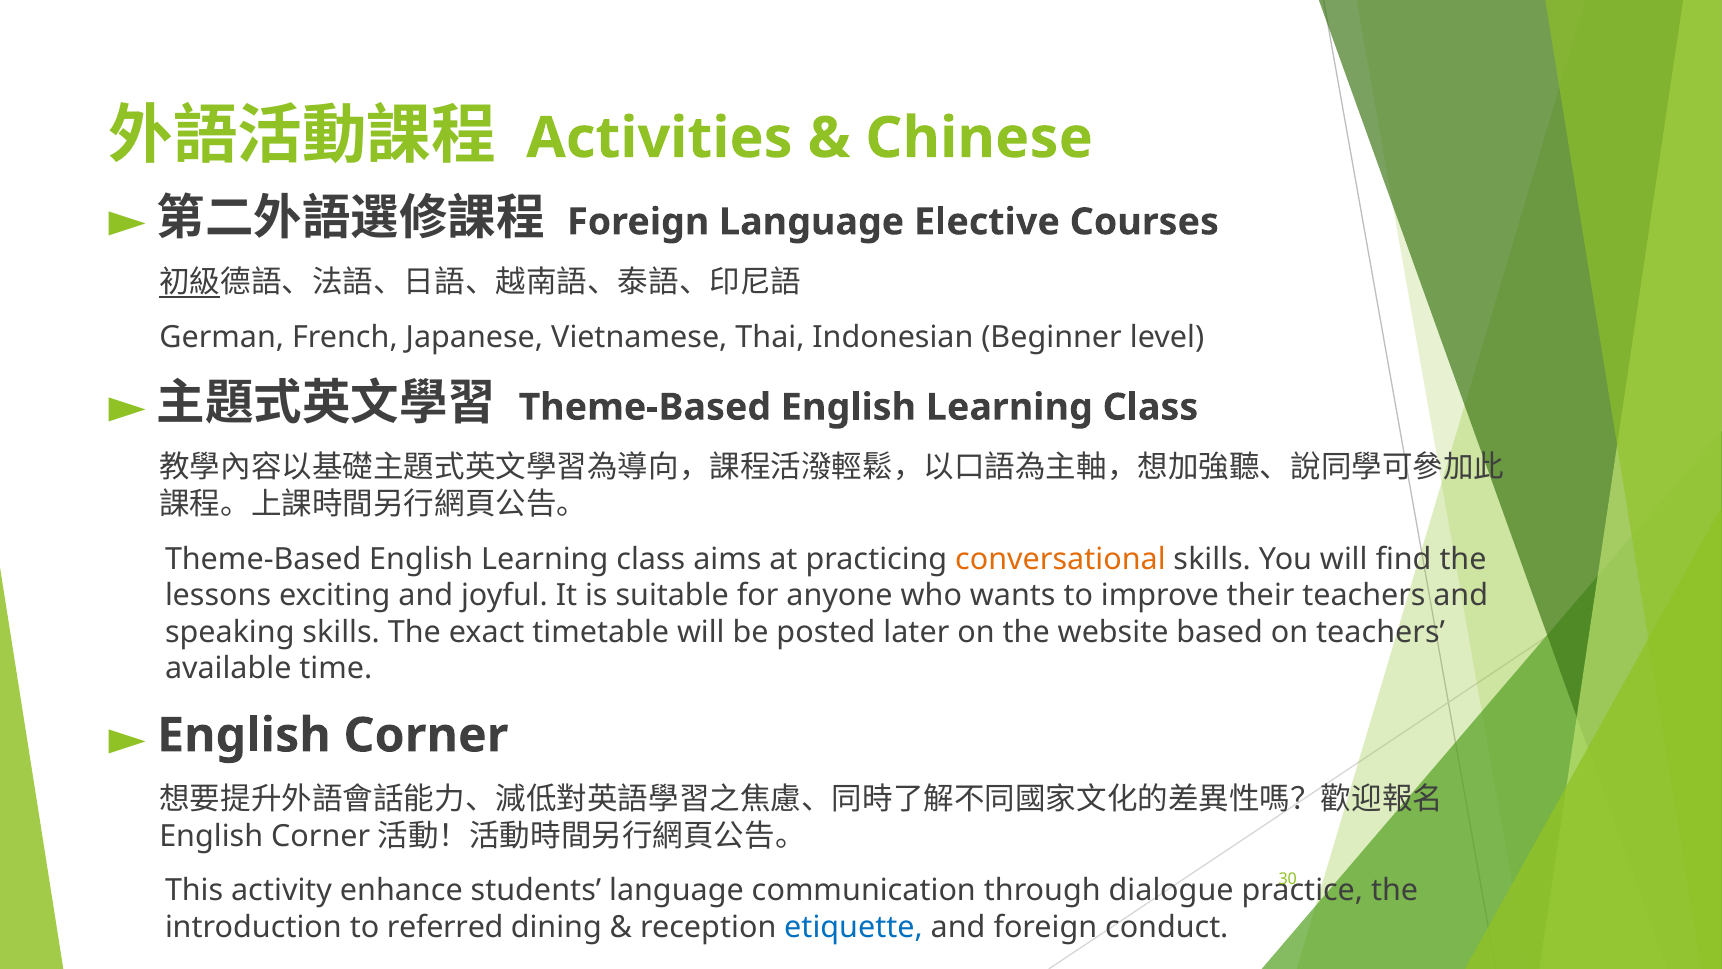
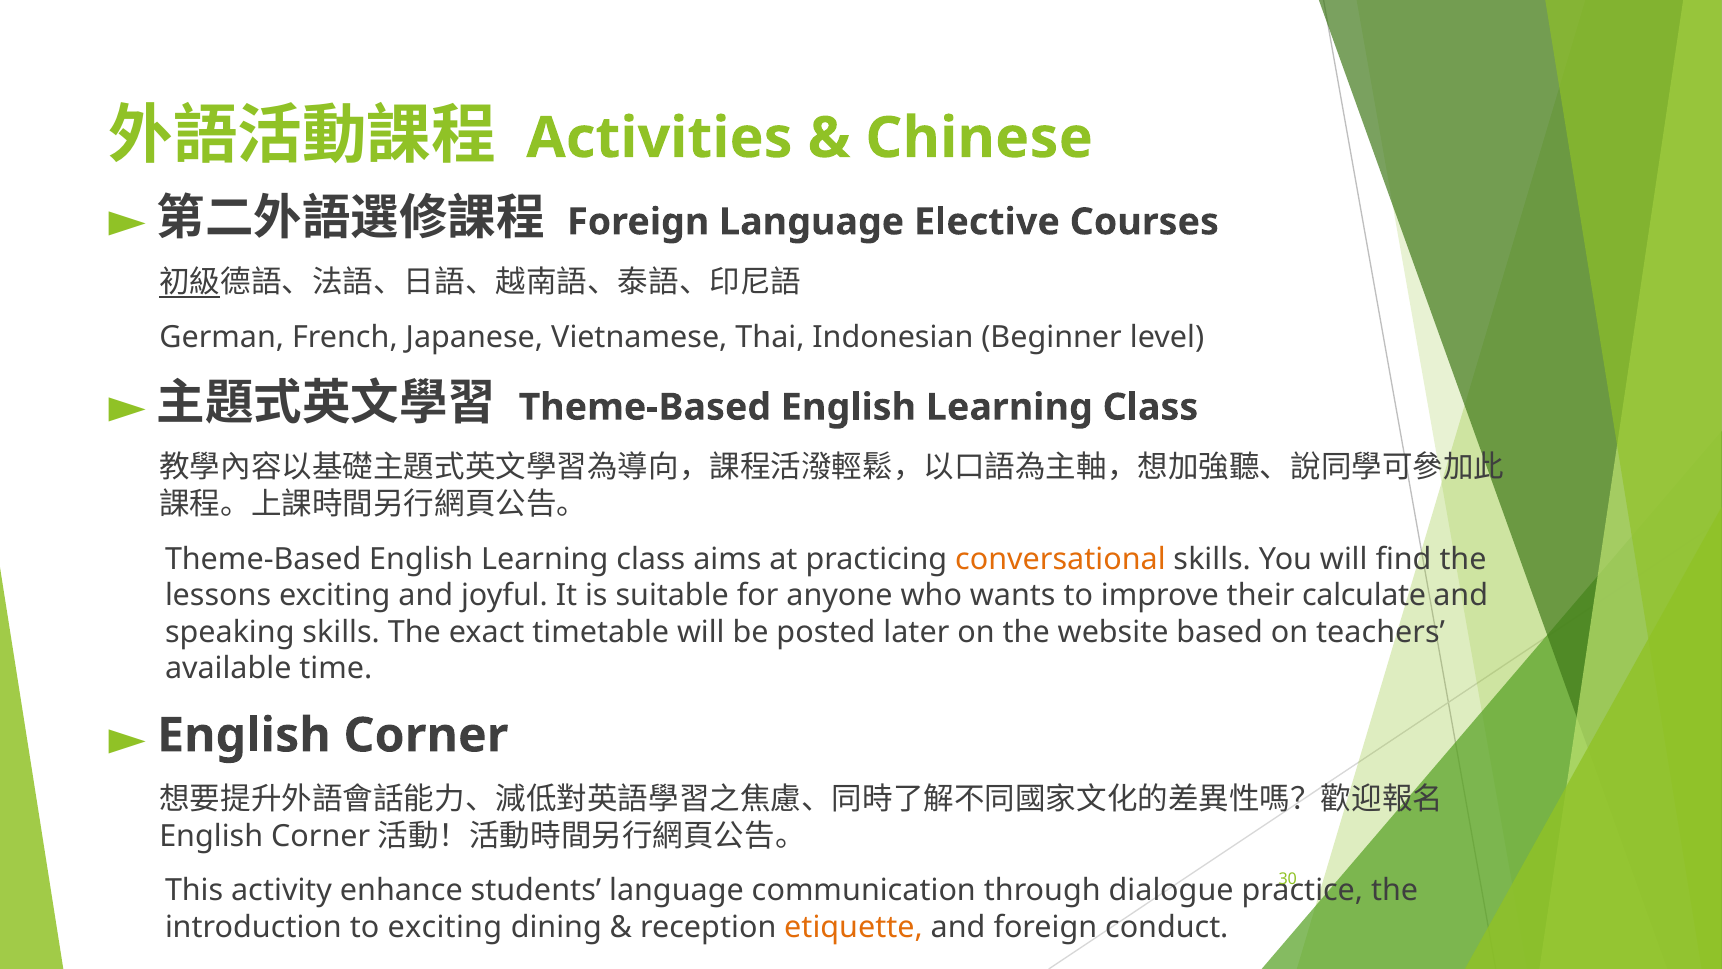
their teachers: teachers -> calculate (1364, 595)
to referred: referred -> exciting (445, 927)
etiquette colour: blue -> orange (854, 927)
